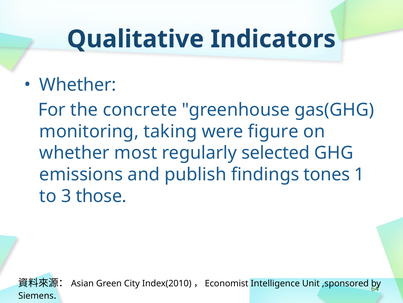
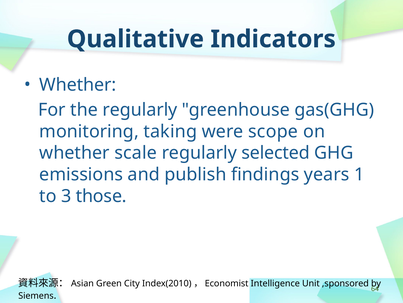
the concrete: concrete -> regularly (140, 110)
figure: figure -> scope (273, 131)
most: most -> scale (136, 153)
tones: tones -> years (327, 174)
